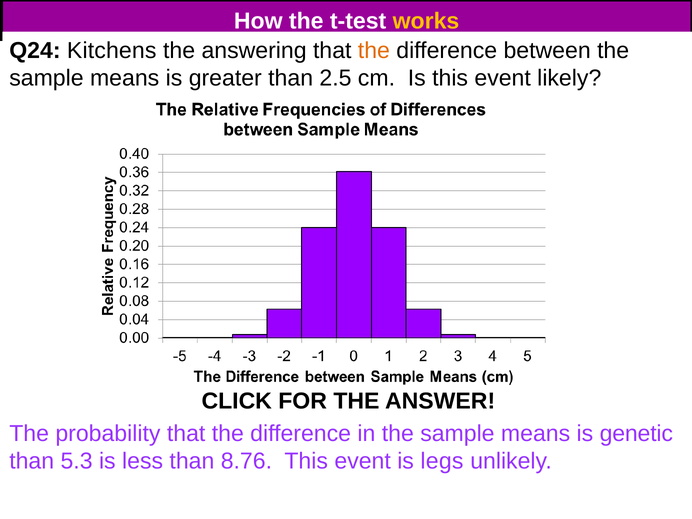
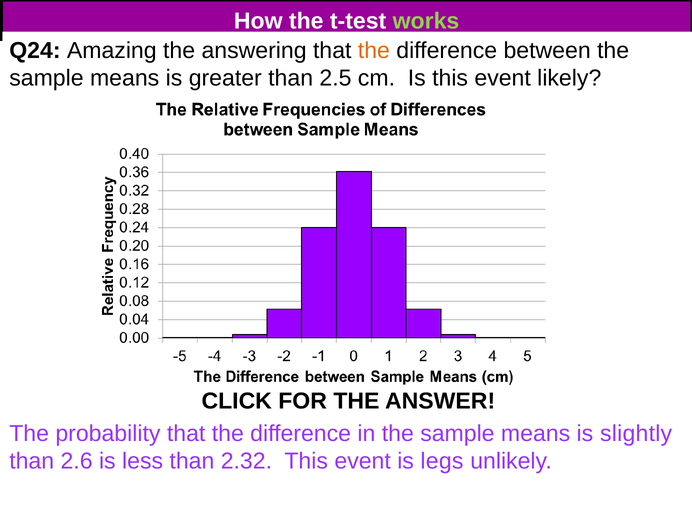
works colour: yellow -> light green (426, 21)
Kitchens: Kitchens -> Amazing (112, 51)
genetic: genetic -> slightly (636, 433)
5.3: 5.3 -> 2.6 (77, 461)
8.76: 8.76 -> 2.32 (246, 461)
